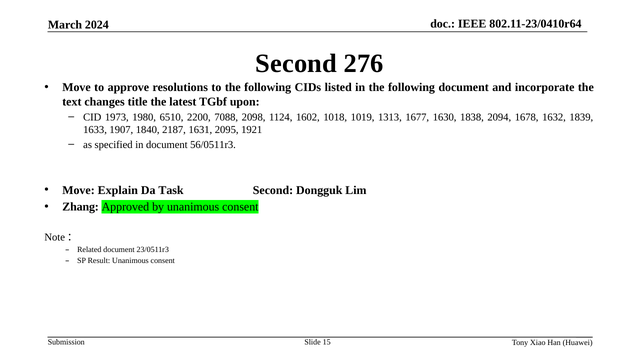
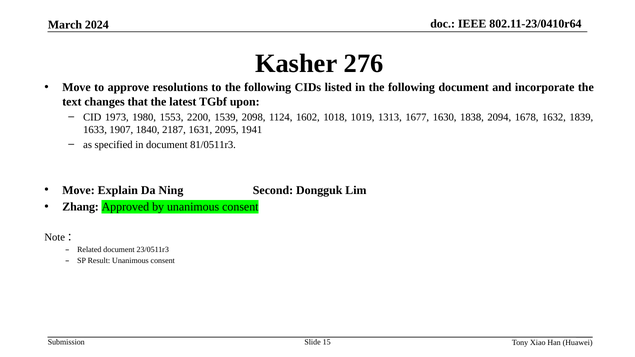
Second: Second -> Kasher (296, 64)
title: title -> that (138, 102)
6510: 6510 -> 1553 (172, 117)
7088: 7088 -> 1539 (226, 117)
1921: 1921 -> 1941 (252, 130)
56/0511r3: 56/0511r3 -> 81/0511r3 (213, 145)
Task: Task -> Ning (171, 190)
